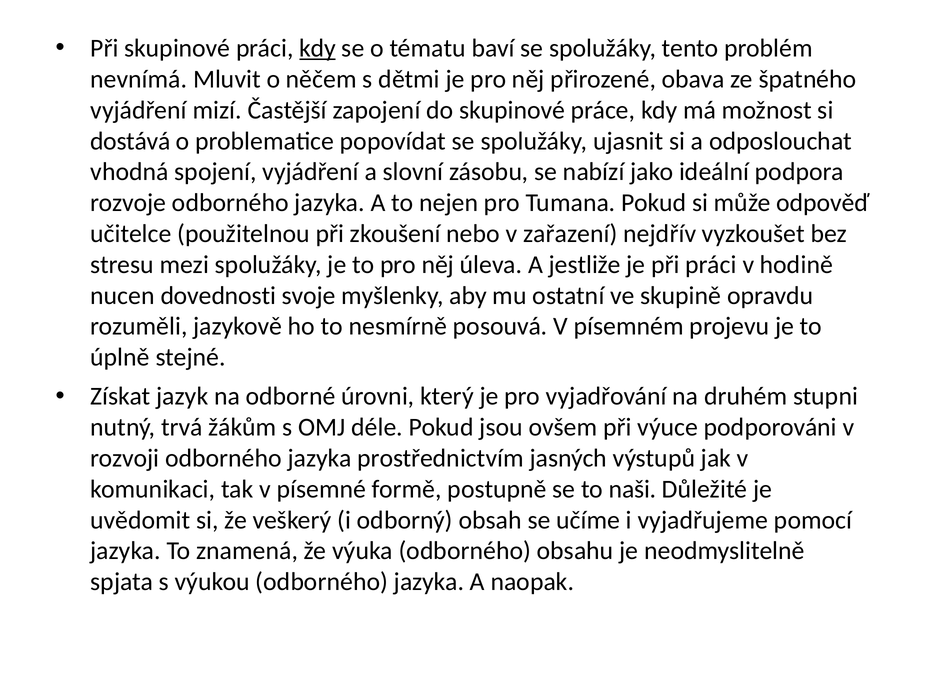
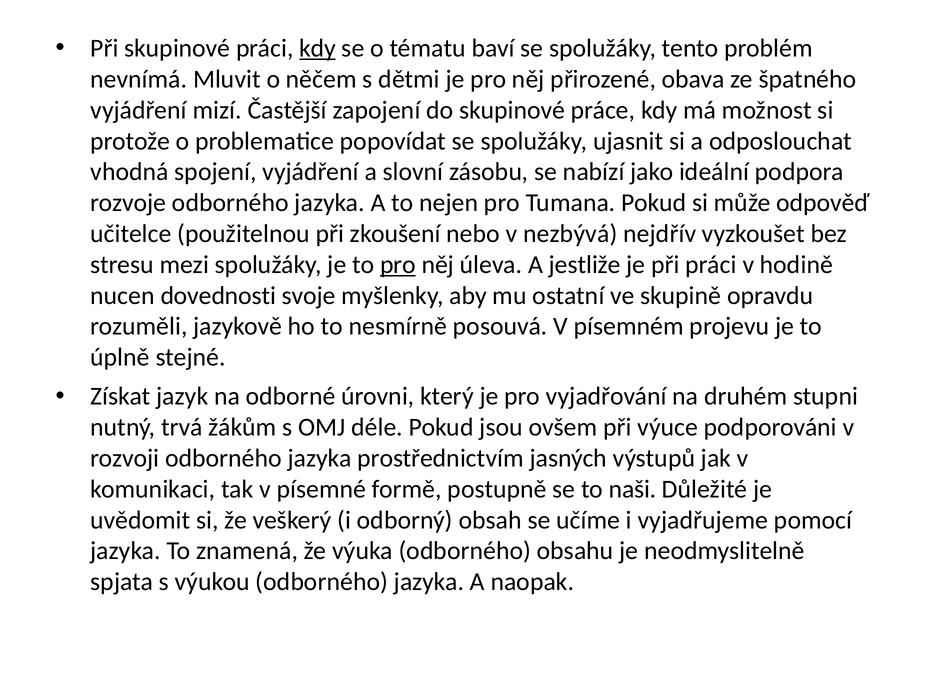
dostává: dostává -> protože (130, 141)
zařazení: zařazení -> nezbývá (570, 234)
pro underline: none -> present (398, 265)
